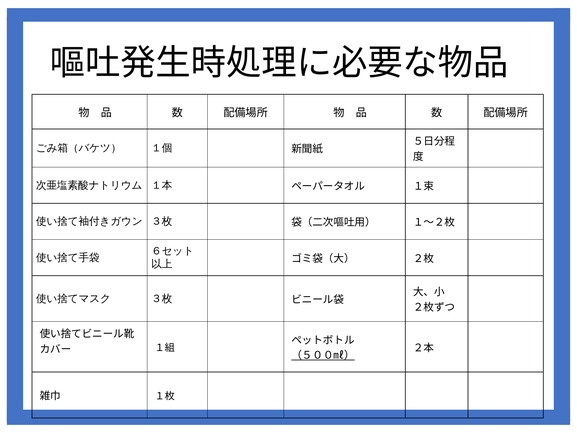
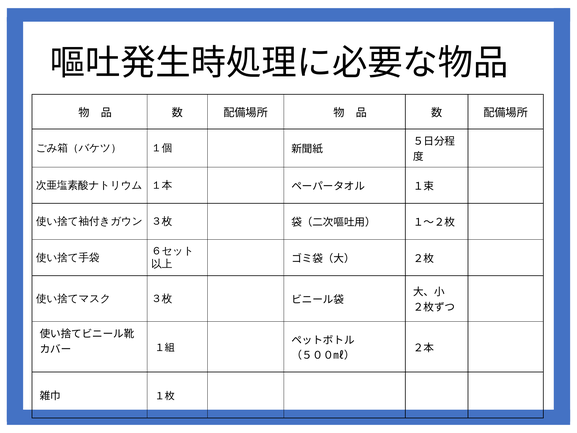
（５００㎖） underline: present -> none (323, 355)
